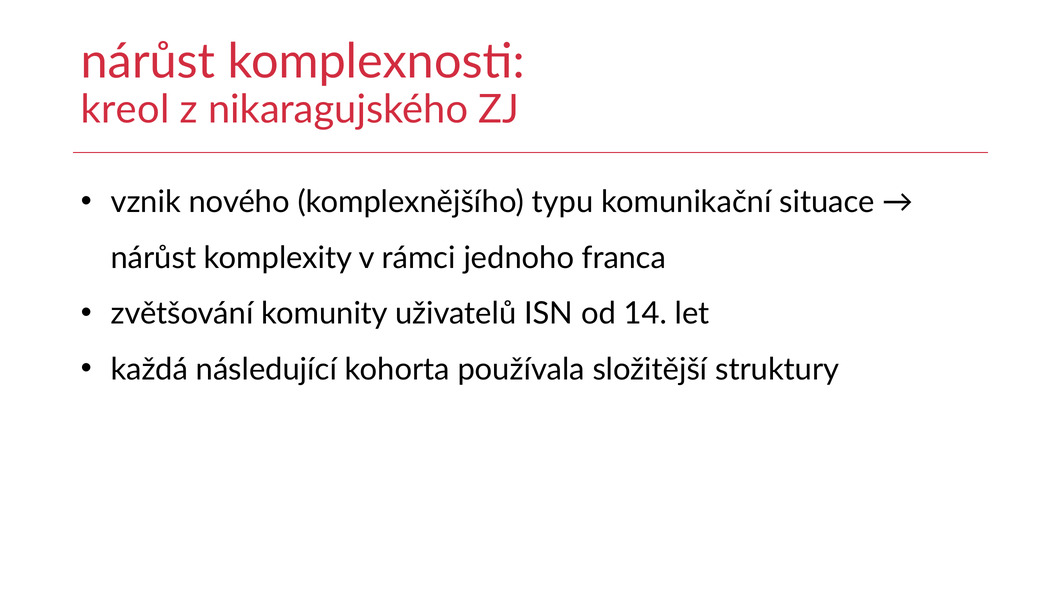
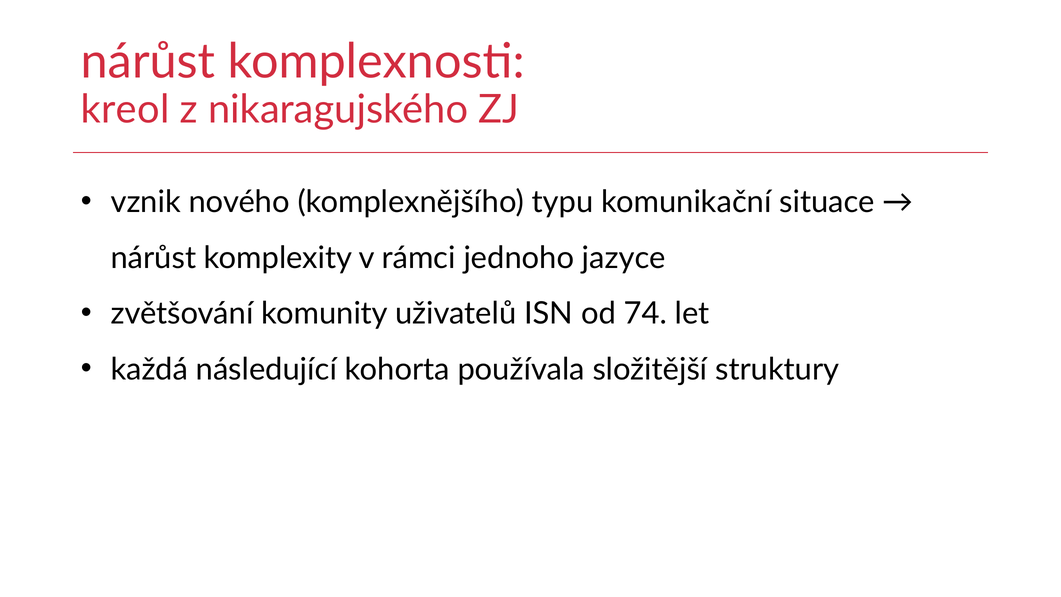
franca: franca -> jazyce (624, 258)
14: 14 -> 74 (645, 314)
